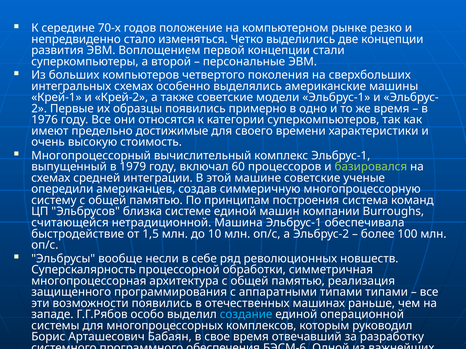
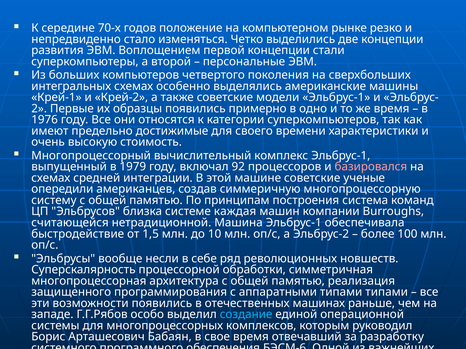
60: 60 -> 92 (238, 167)
базировался colour: light green -> pink (371, 167)
системе единой: единой -> каждая (235, 212)
